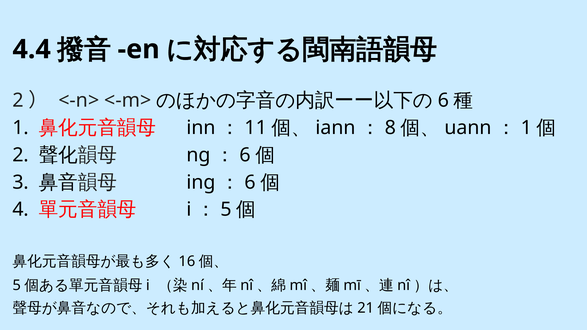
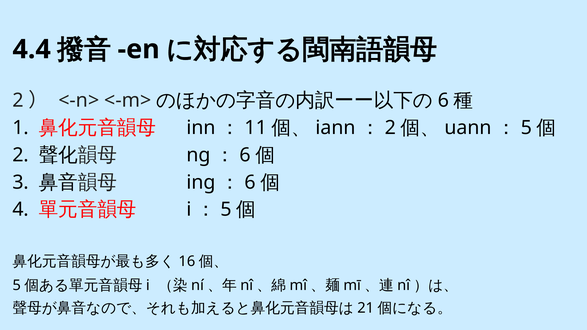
8: 8 -> 2 (390, 128)
1: 1 -> 5 (526, 128)
